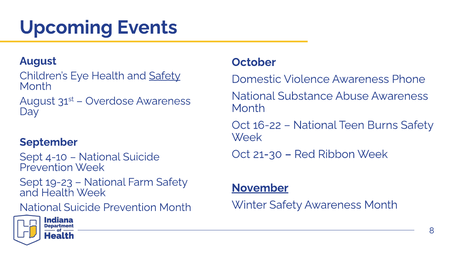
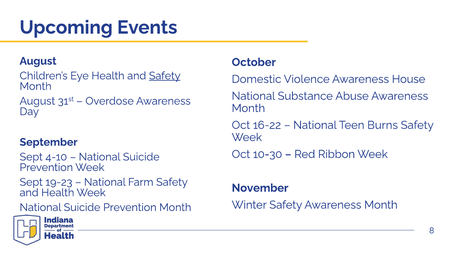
Phone: Phone -> House (409, 79)
21-30: 21-30 -> 10-30 (268, 154)
November underline: present -> none (260, 188)
